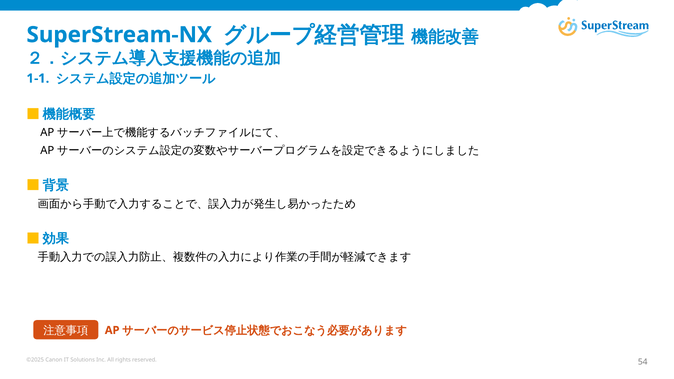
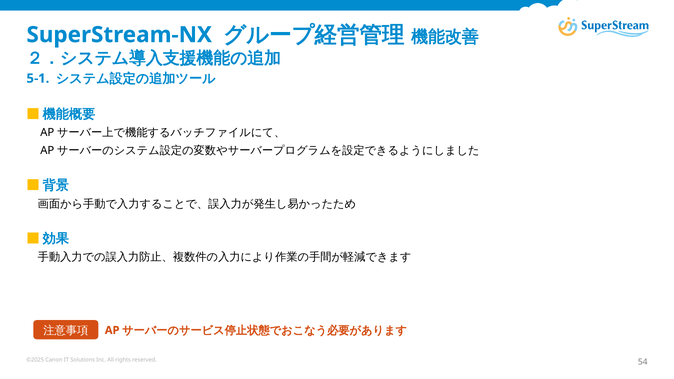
1-1: 1-1 -> 5-1 (38, 78)
